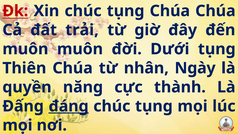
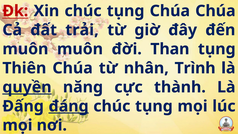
Dưới: Dưới -> Than (170, 49)
Ngày: Ngày -> Trình (195, 68)
quyền underline: none -> present (27, 87)
